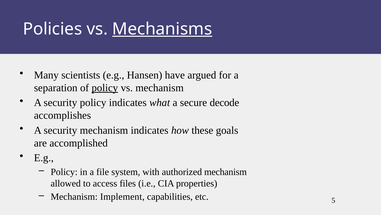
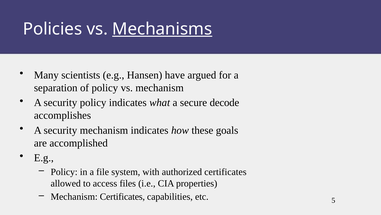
policy underline: present -> none (105, 88)
authorized mechanism: mechanism -> certificates (225, 171)
Mechanism Implement: Implement -> Certificates (122, 196)
